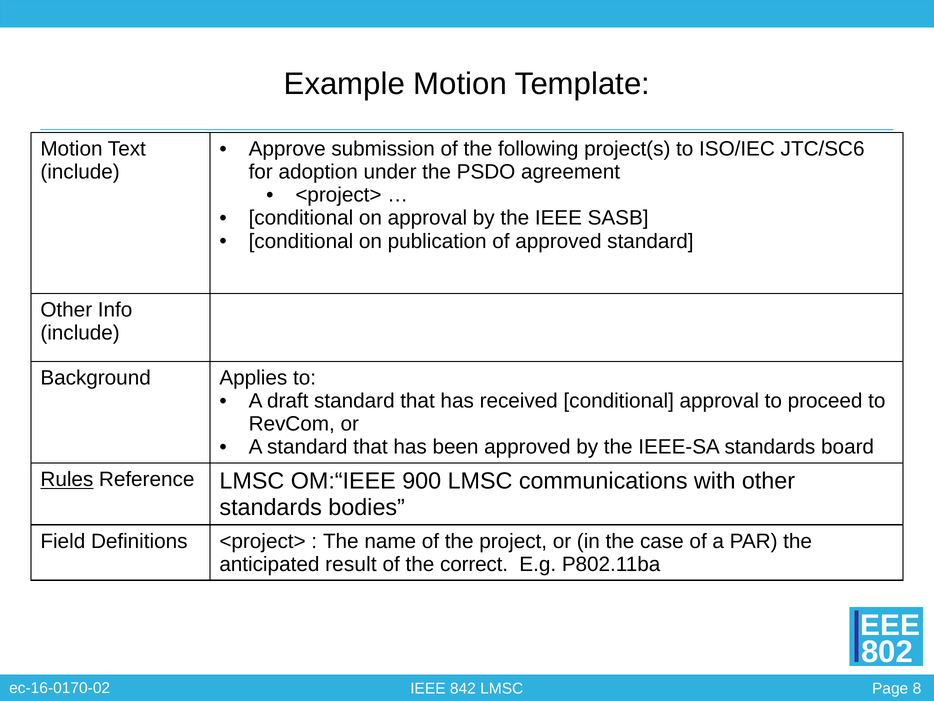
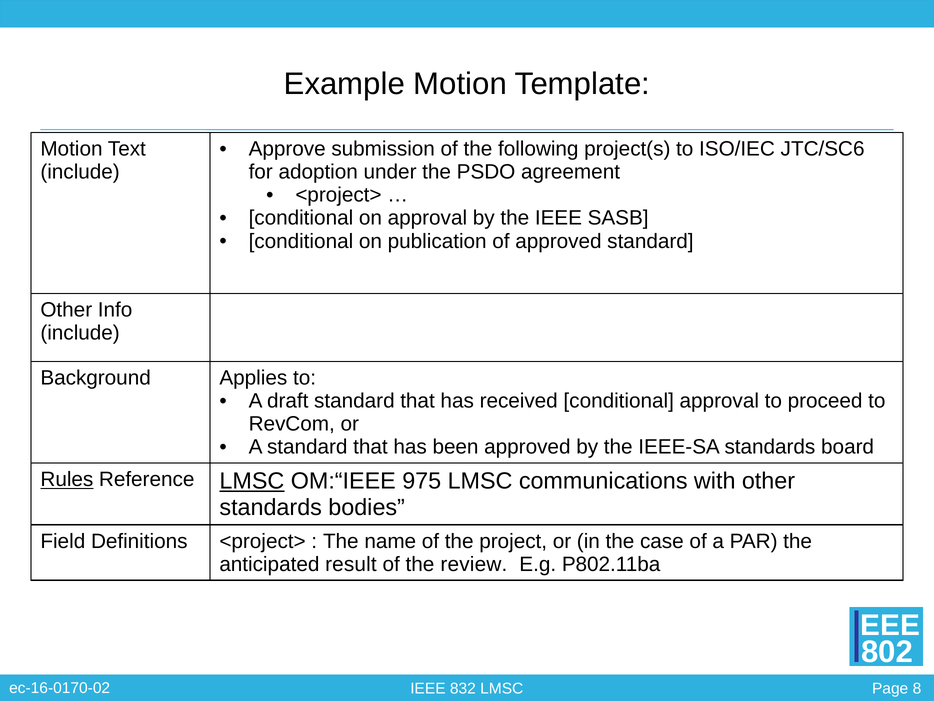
LMSC underline: none -> present (252, 481)
900: 900 -> 975 (422, 481)
correct: correct -> review (474, 564)
842: 842 -> 832 (463, 688)
